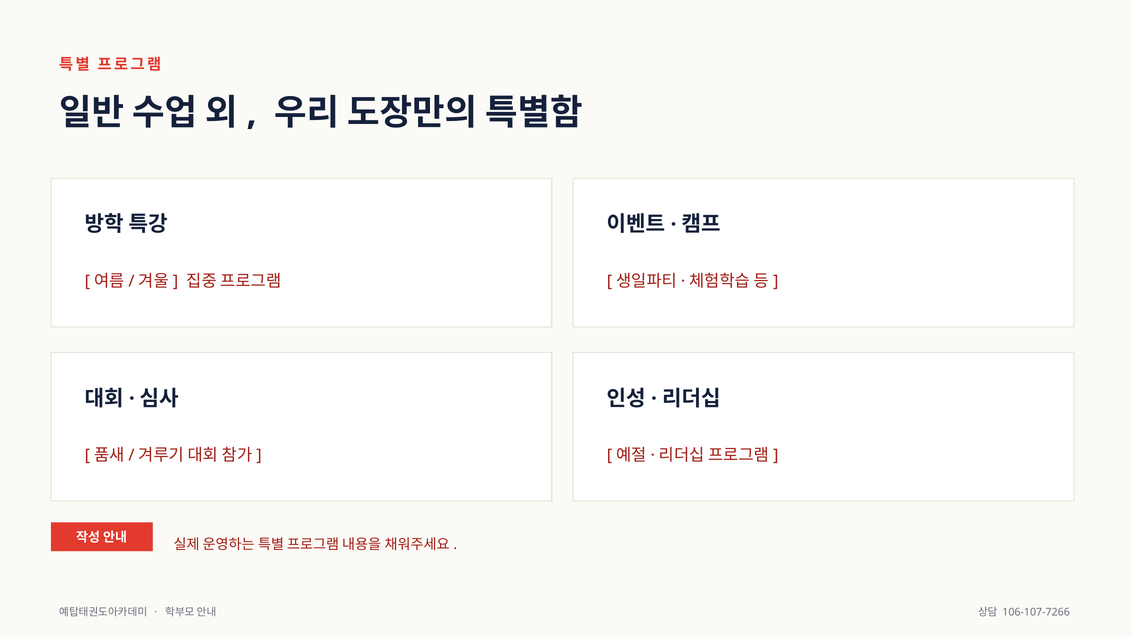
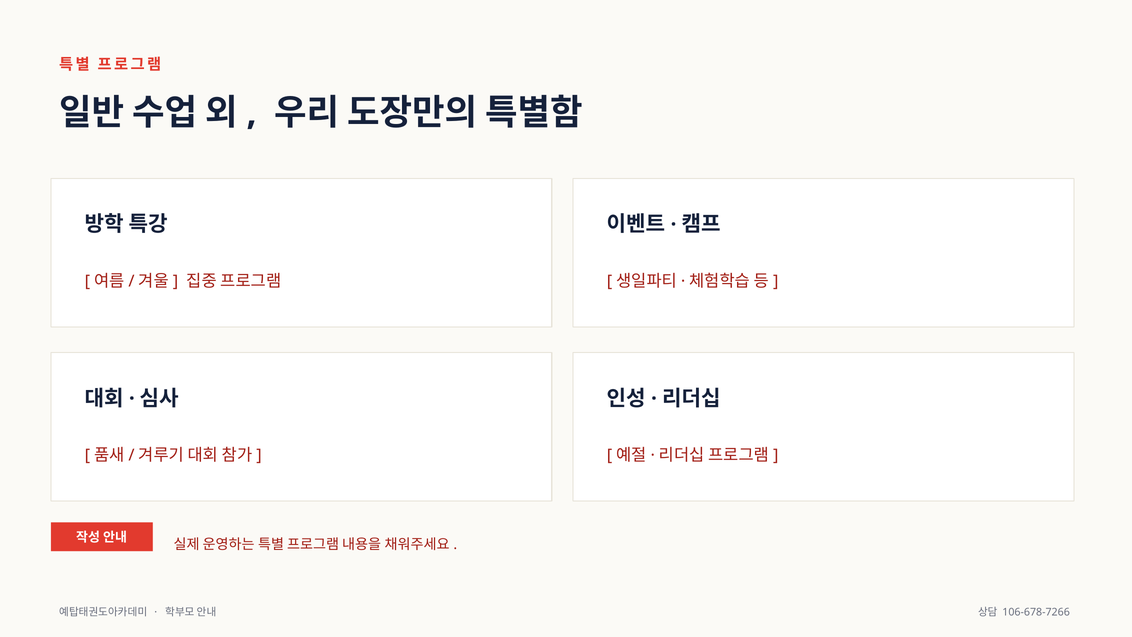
106-107-7266: 106-107-7266 -> 106-678-7266 (1036, 612)
